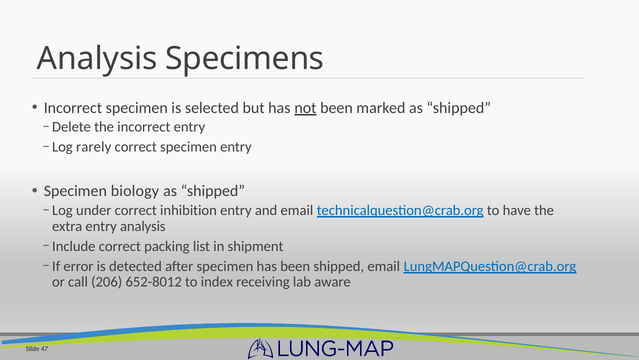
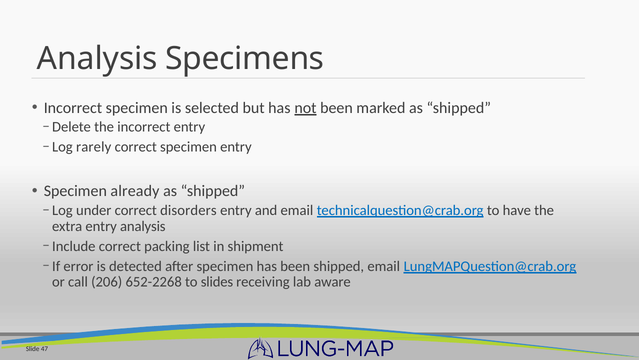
biology: biology -> already (135, 191)
inhibition: inhibition -> disorders (188, 210)
652-8012: 652-8012 -> 652-2268 (154, 282)
index: index -> slides (217, 282)
